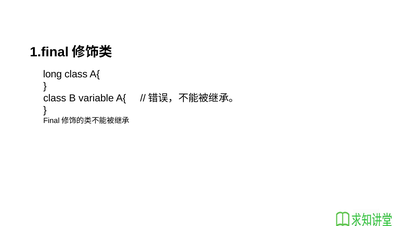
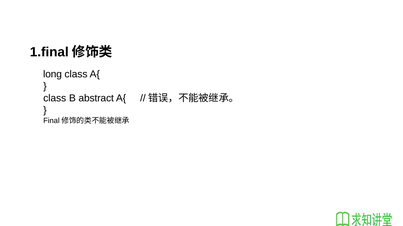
variable: variable -> abstract (96, 99)
